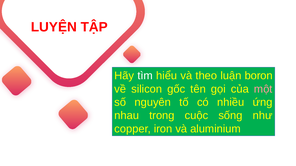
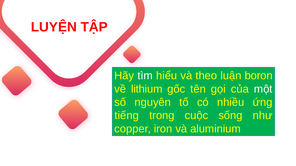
silicon: silicon -> lithium (147, 89)
một colour: pink -> white (263, 89)
nhau: nhau -> tiếng (127, 116)
